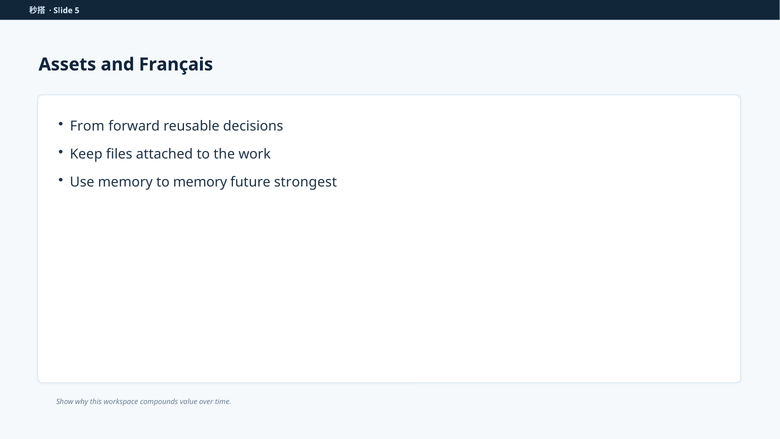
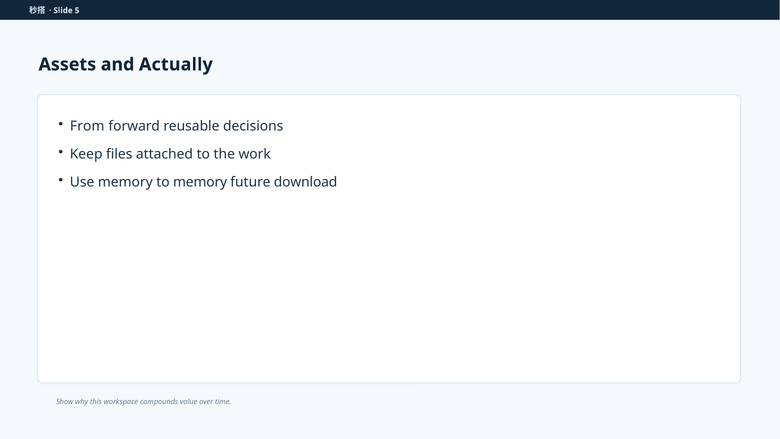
Français: Français -> Actually (176, 64)
strongest: strongest -> download (306, 182)
